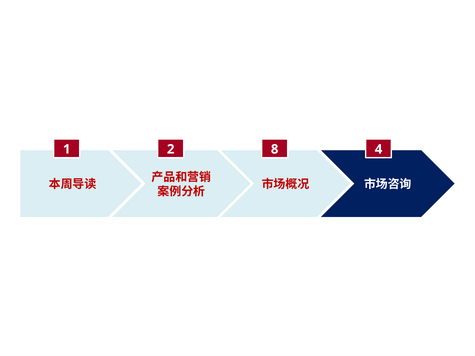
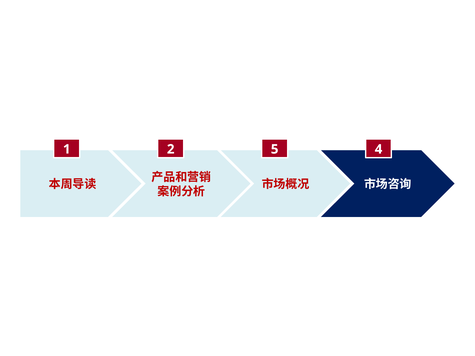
8: 8 -> 5 (275, 149)
